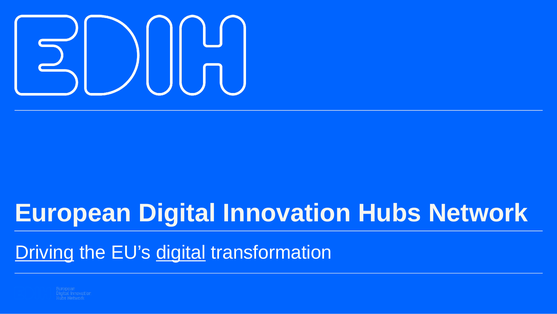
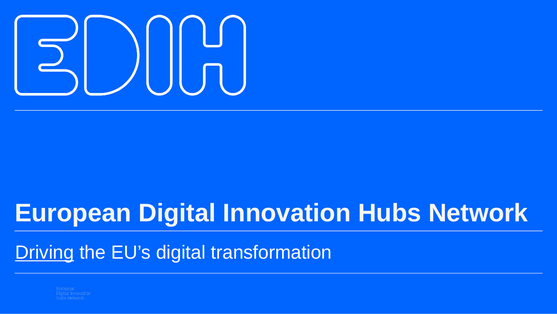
digital underline: present -> none (181, 252)
